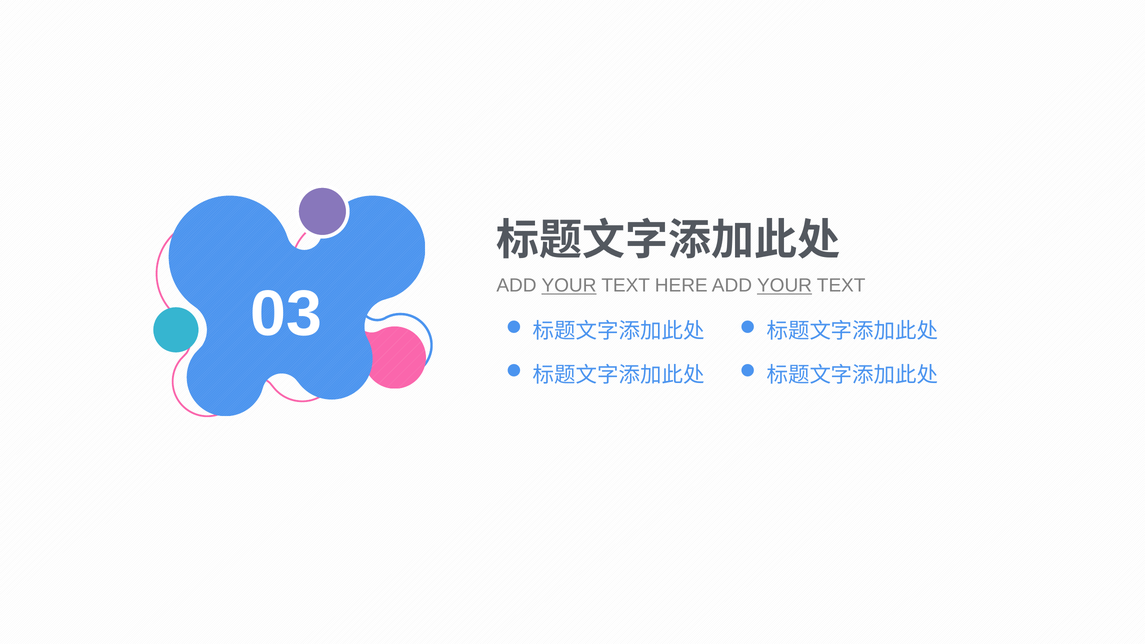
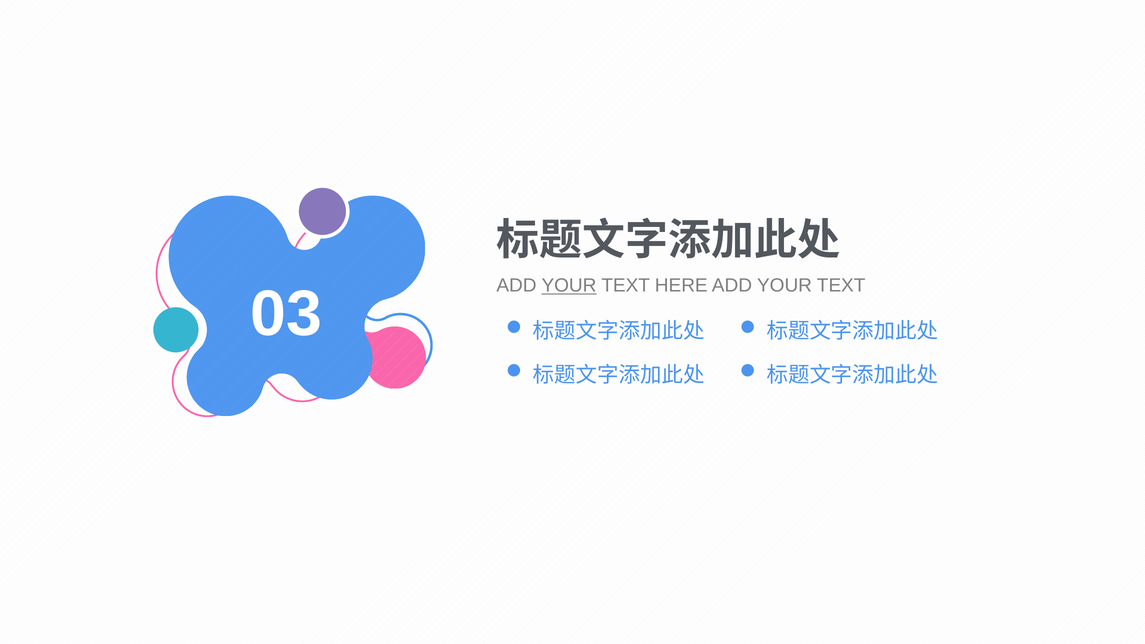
YOUR underline: present -> none (785, 286)
